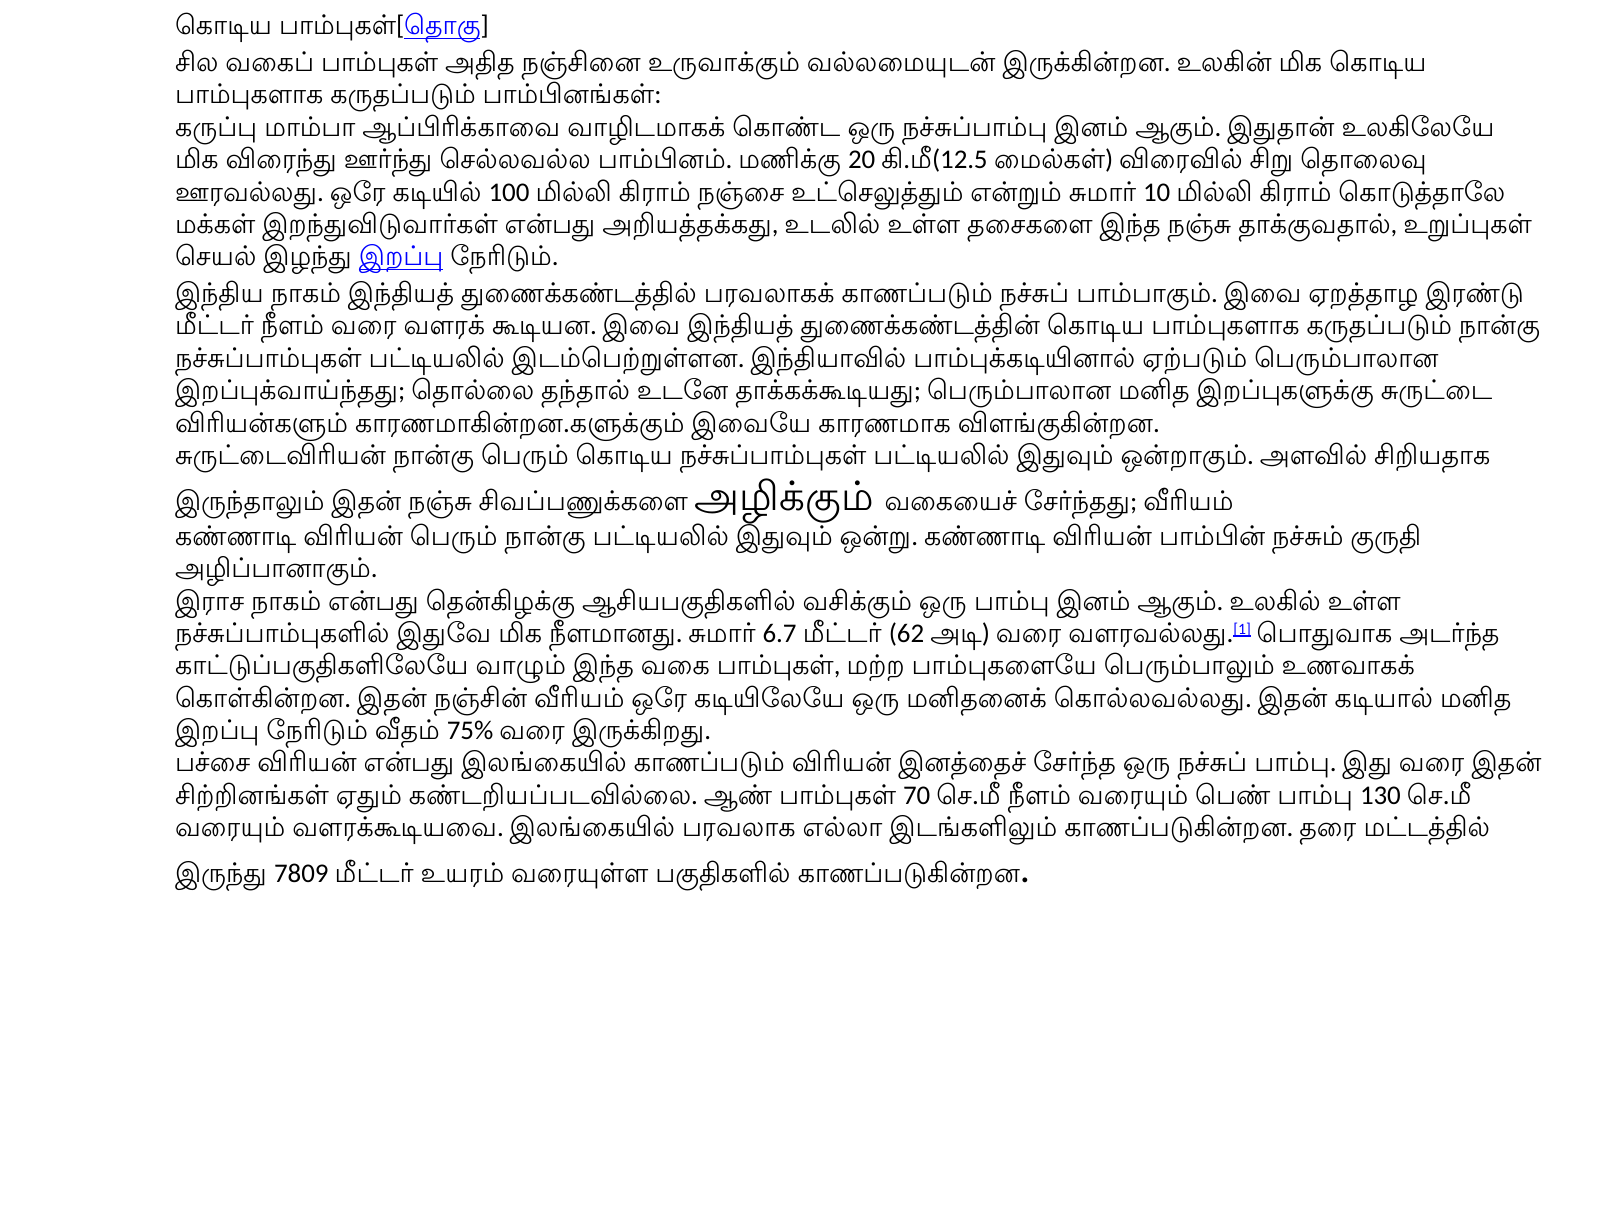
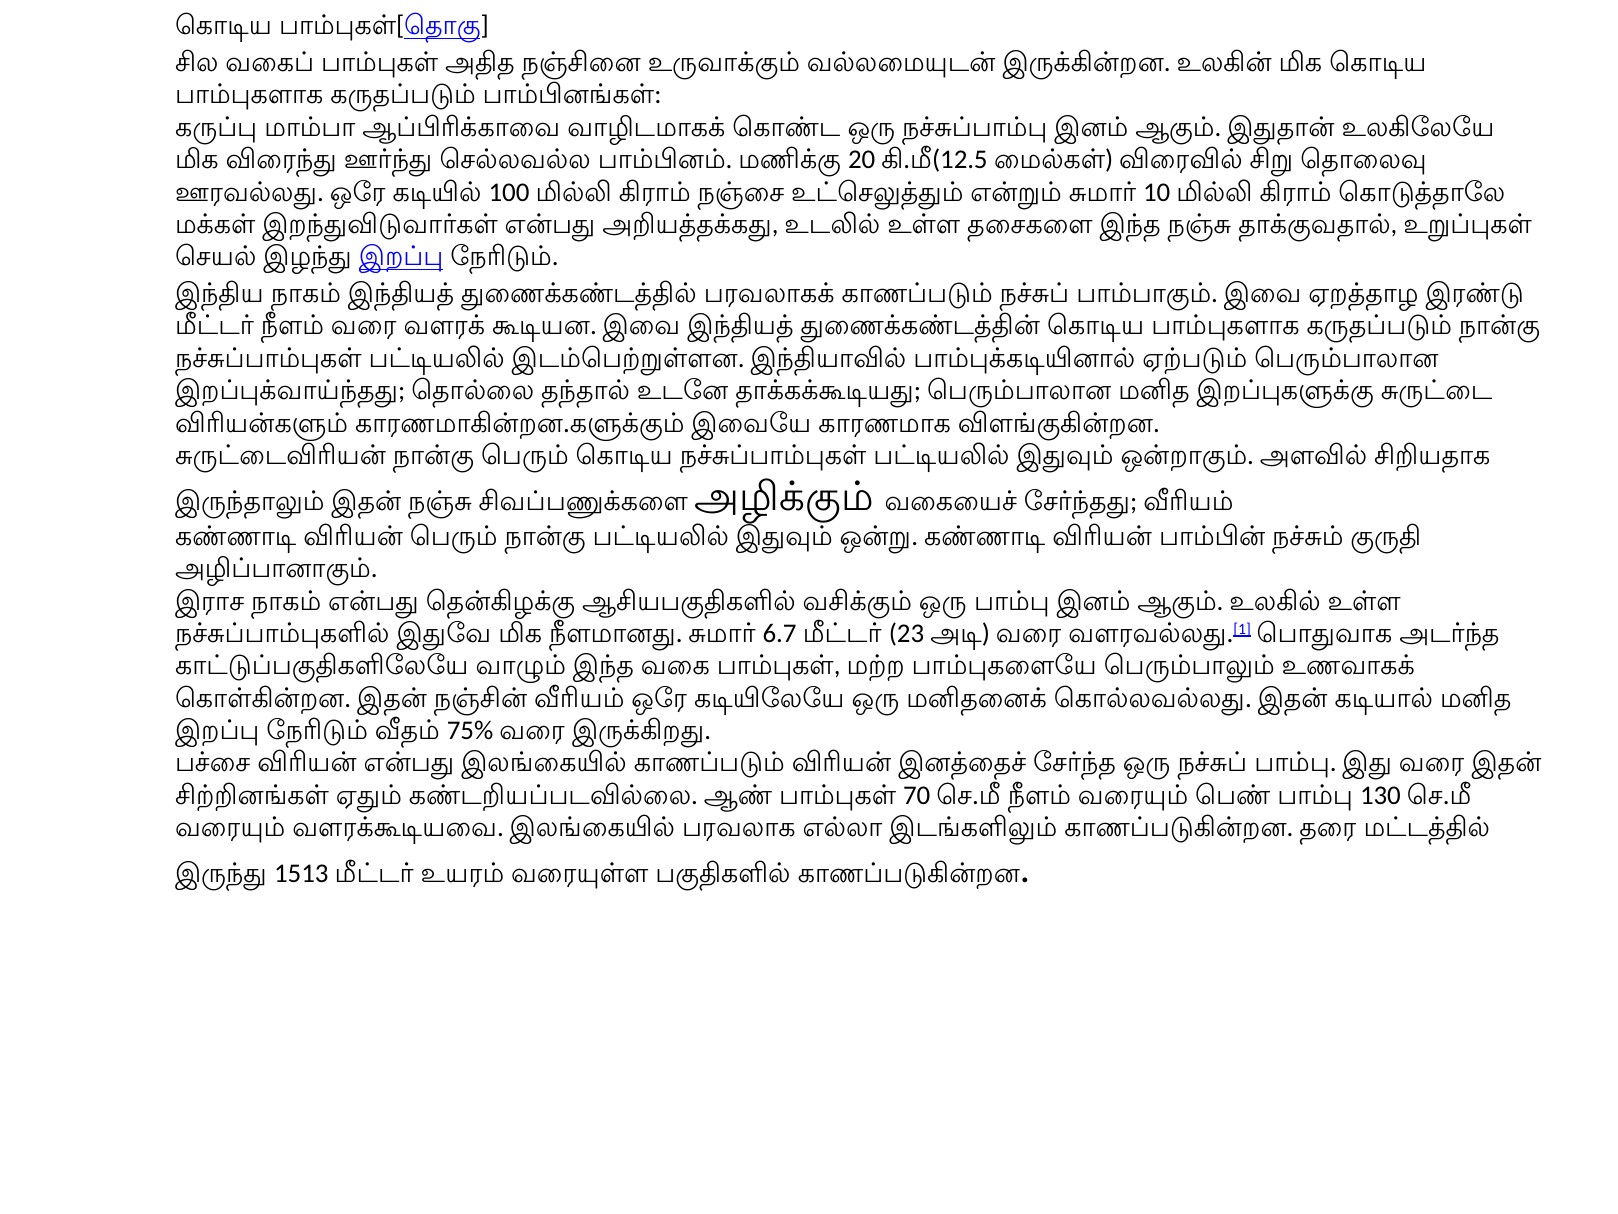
62: 62 -> 23 (907, 633)
7809: 7809 -> 1513 (301, 873)
